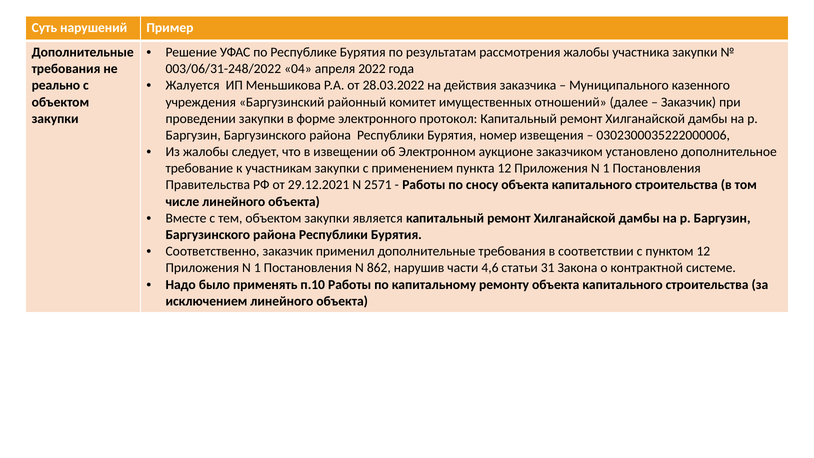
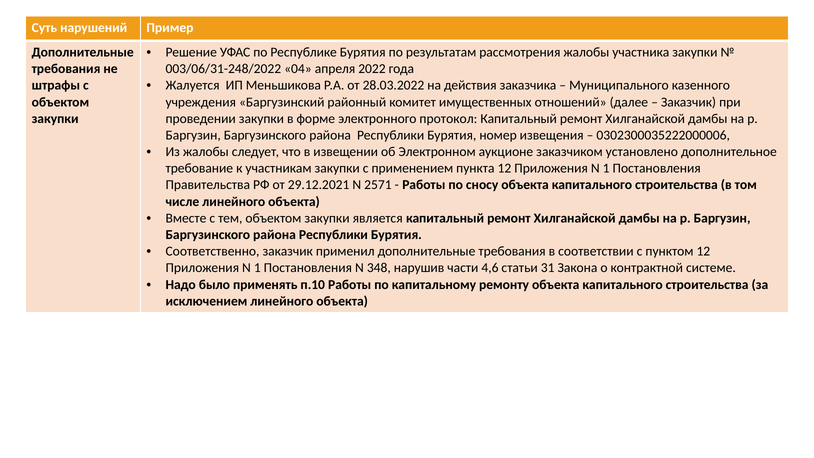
реально: реально -> штрафы (56, 85)
862: 862 -> 348 (379, 268)
